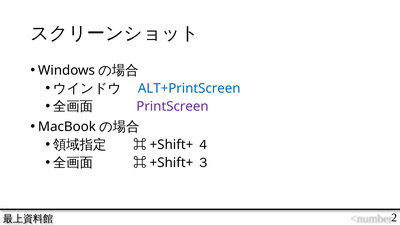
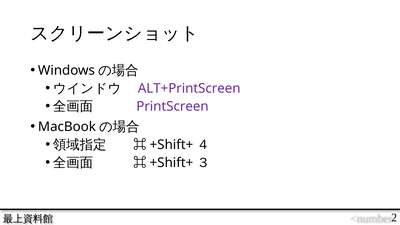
ALT+PrintScreen colour: blue -> purple (189, 88)
